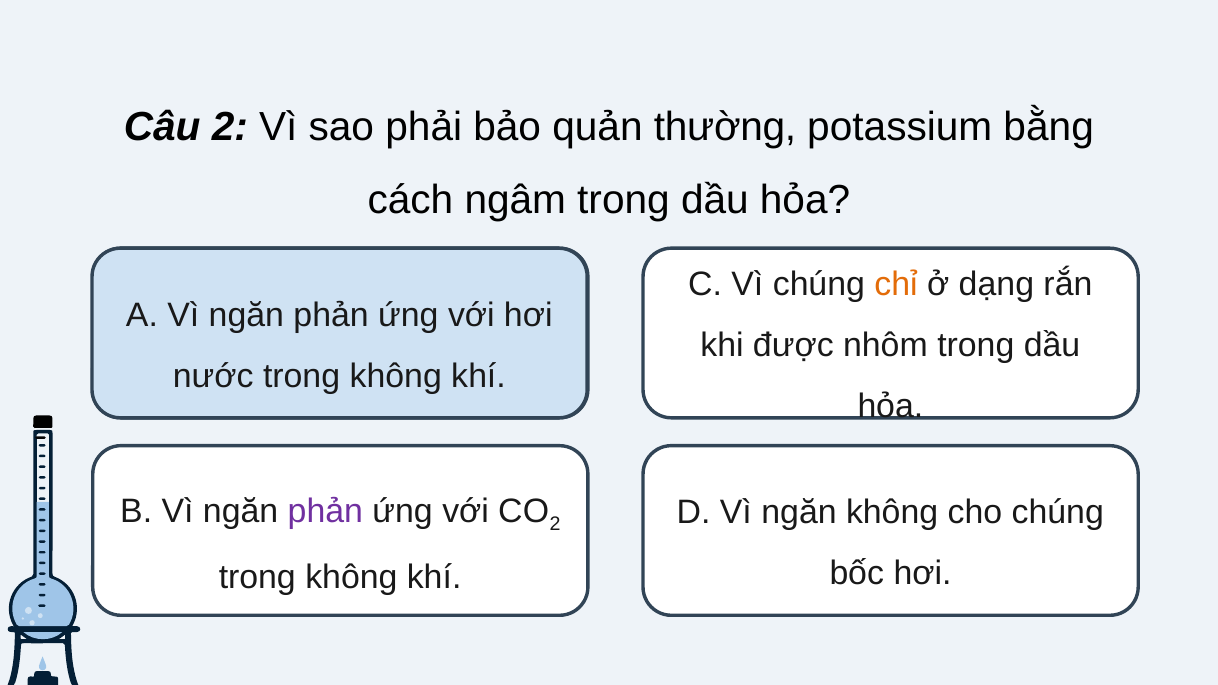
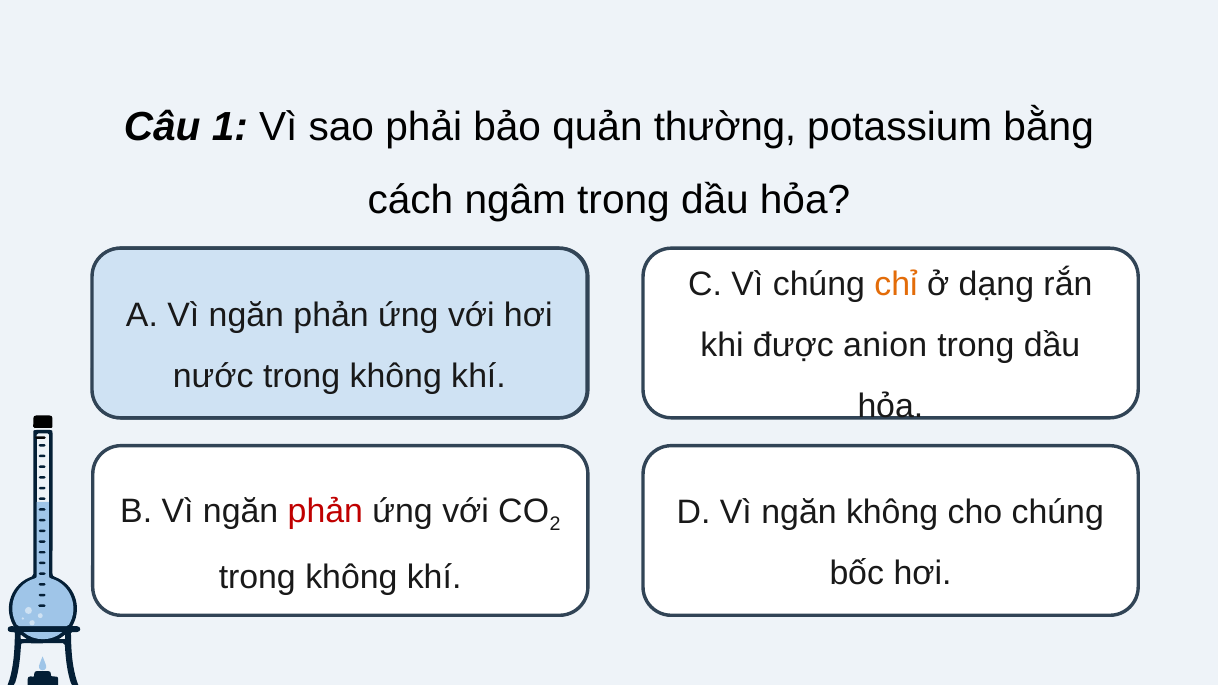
Câu 2: 2 -> 1 (230, 127)
nhôm: nhôm -> anion (885, 346)
phản colour: purple -> red (325, 511)
